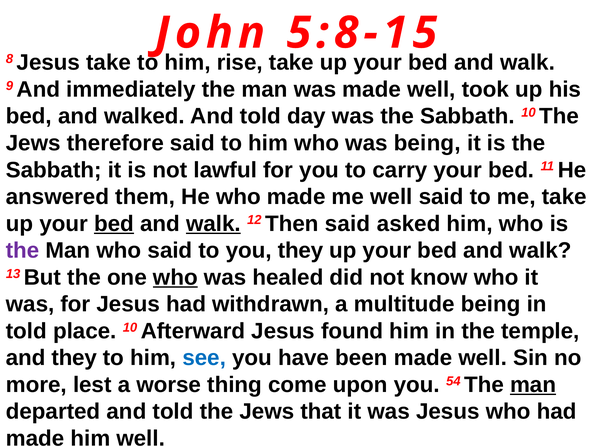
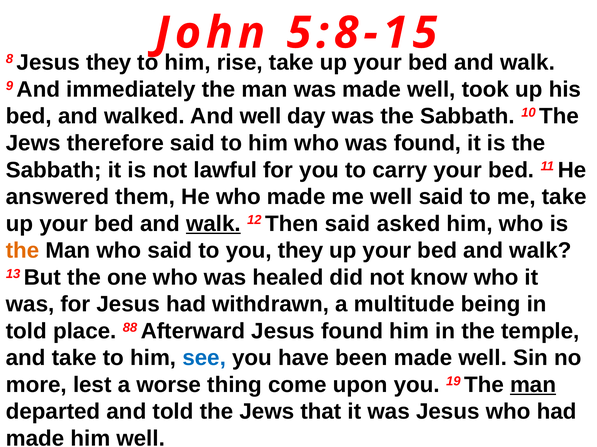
Jesus take: take -> they (109, 63)
walked And told: told -> well (261, 116)
was being: being -> found (427, 143)
bed underline: present -> none (114, 224)
the colour: purple -> orange (23, 251)
who underline: present -> none (175, 278)
place 10: 10 -> 88 (130, 328)
and they: they -> take (74, 358)
54: 54 -> 19 (453, 382)
